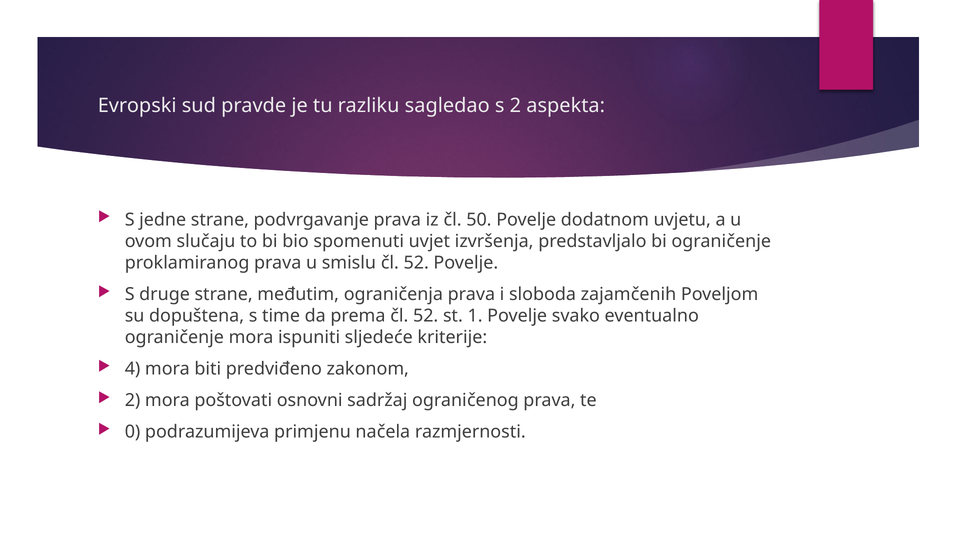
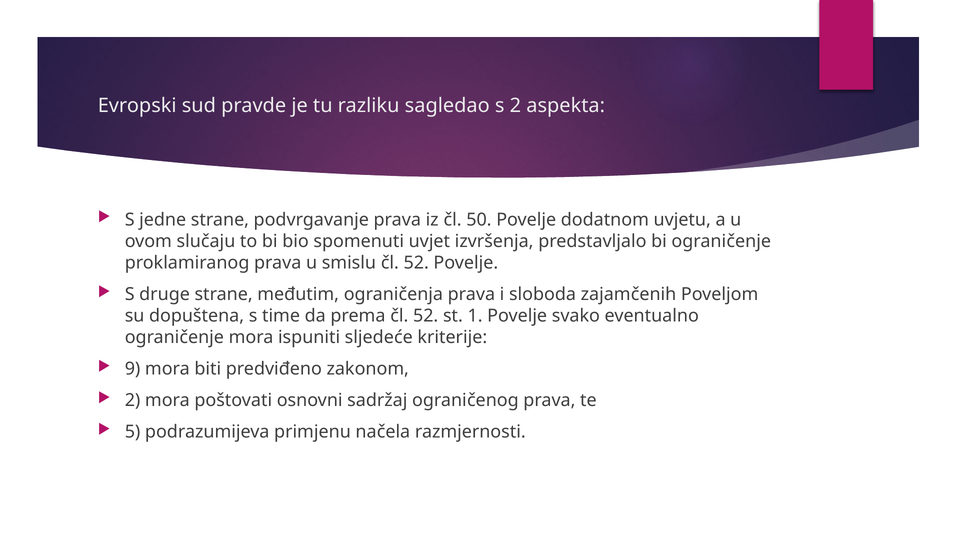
4: 4 -> 9 (133, 369)
0: 0 -> 5 (133, 432)
